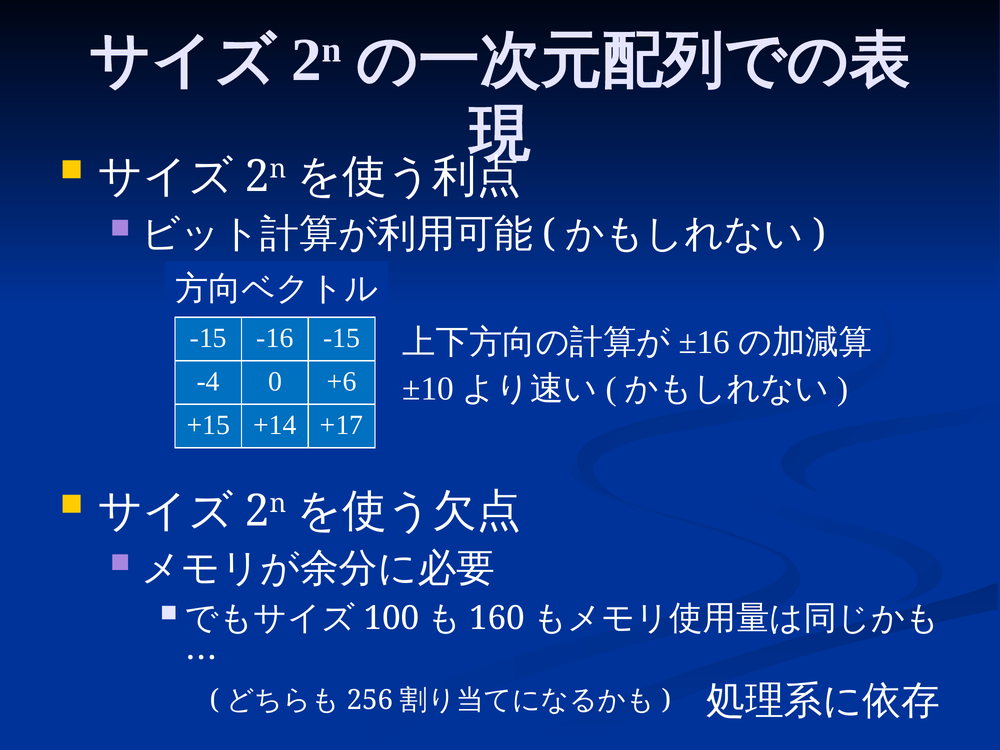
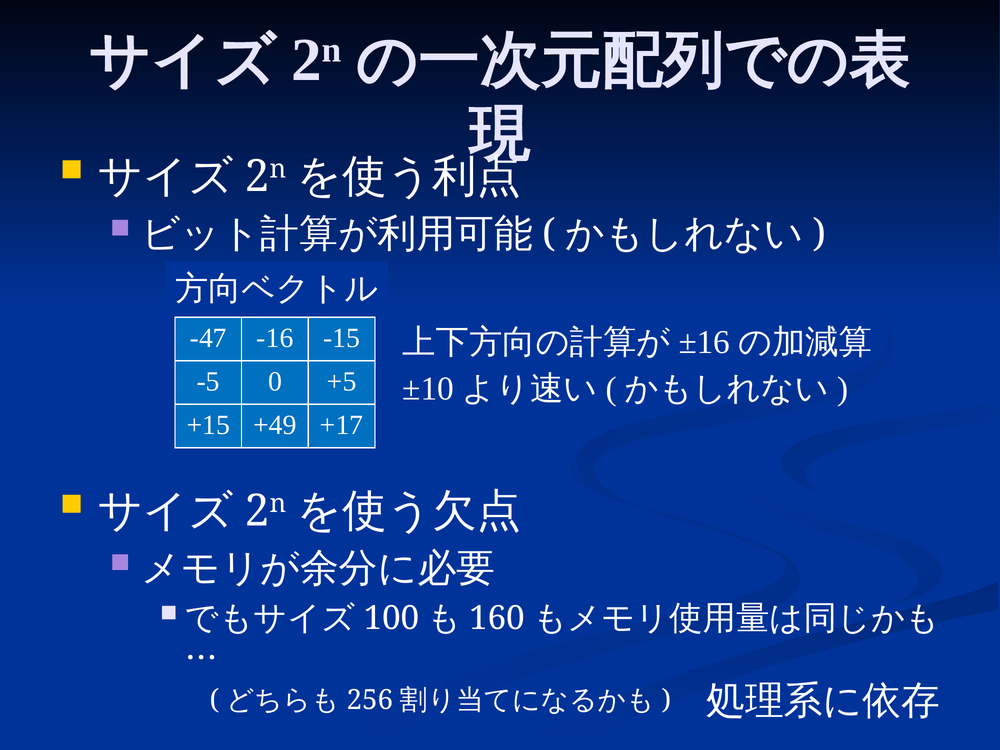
-15: -15 -> -47 (208, 338)
-4: -4 -> -5 (208, 381)
+6: +6 -> +5 (342, 381)
+14: +14 -> +49 (275, 425)
